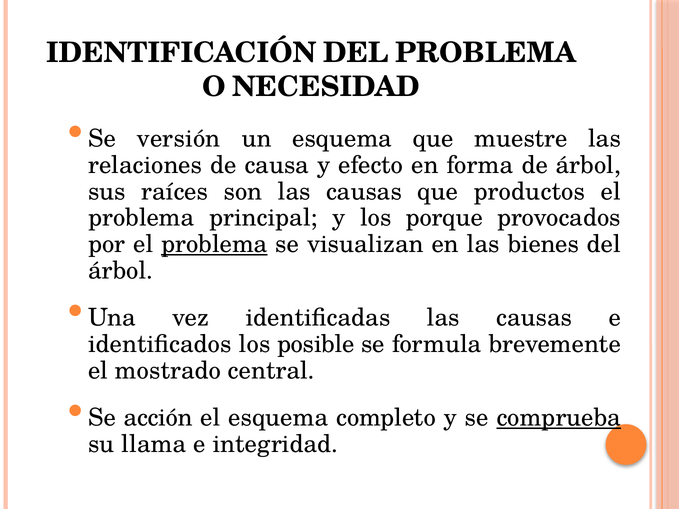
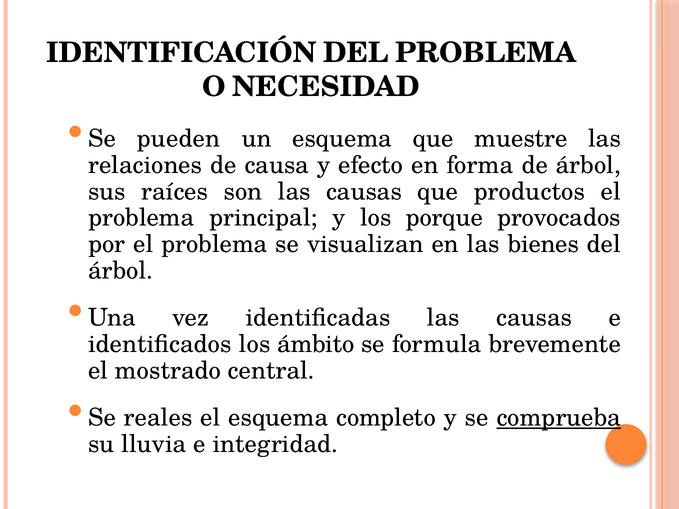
versión: versión -> pueden (179, 139)
problema underline: present -> none (214, 244)
posible: posible -> ámbito (316, 344)
acción: acción -> reales (158, 418)
llama: llama -> lluvia (154, 444)
